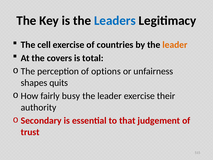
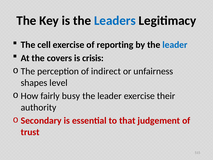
countries: countries -> reporting (115, 45)
leader colour: orange -> blue (175, 45)
total: total -> crisis (93, 58)
options: options -> indirect (106, 71)
quits: quits -> level (59, 83)
